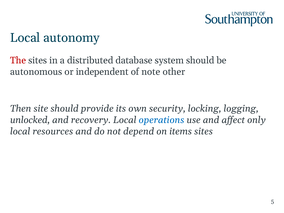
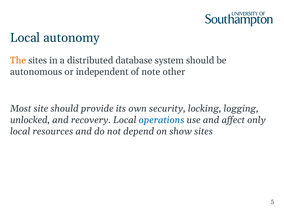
The colour: red -> orange (18, 60)
Then: Then -> Most (21, 109)
items: items -> show (181, 131)
